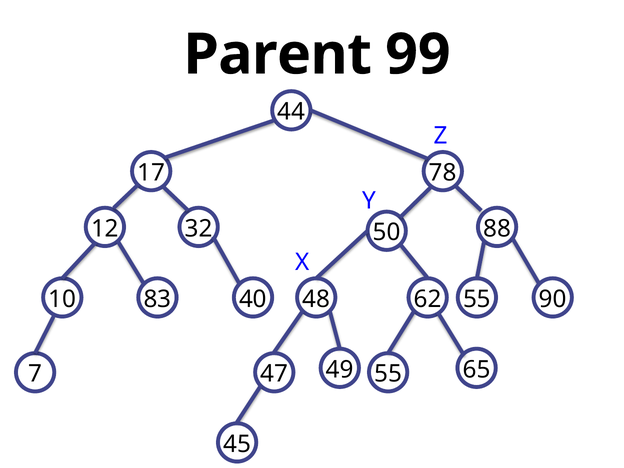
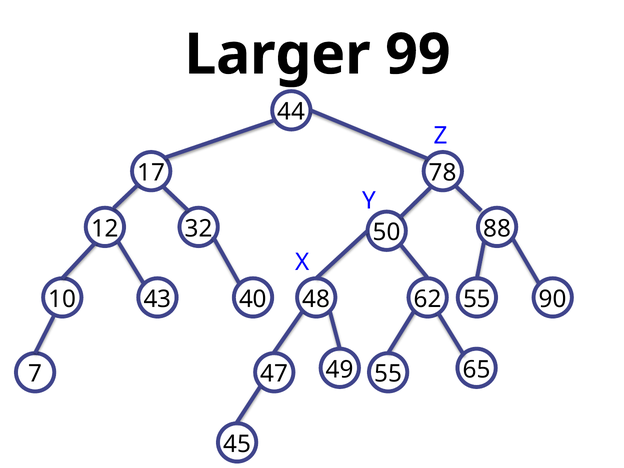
Parent: Parent -> Larger (278, 55)
83: 83 -> 43 (157, 299)
